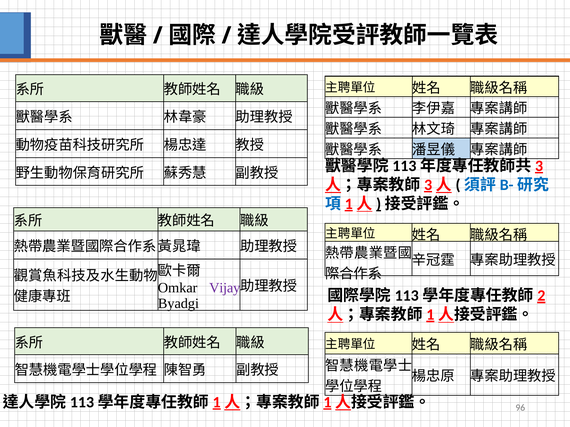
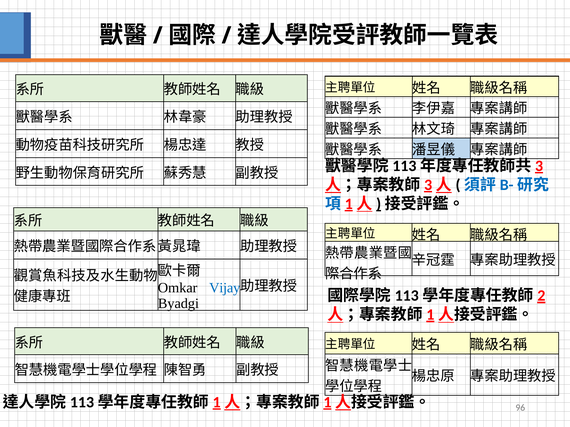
Vijay colour: purple -> blue (225, 288)
